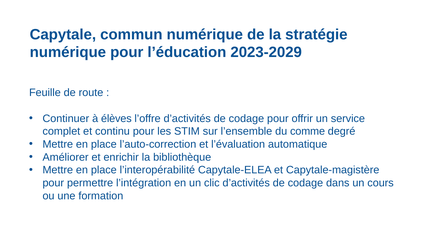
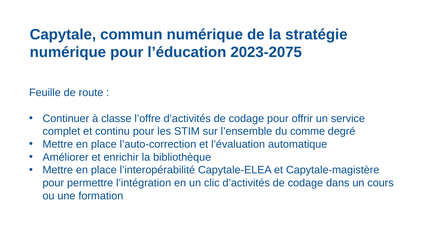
2023-2029: 2023-2029 -> 2023-2075 (266, 52)
élèves: élèves -> classe (116, 119)
